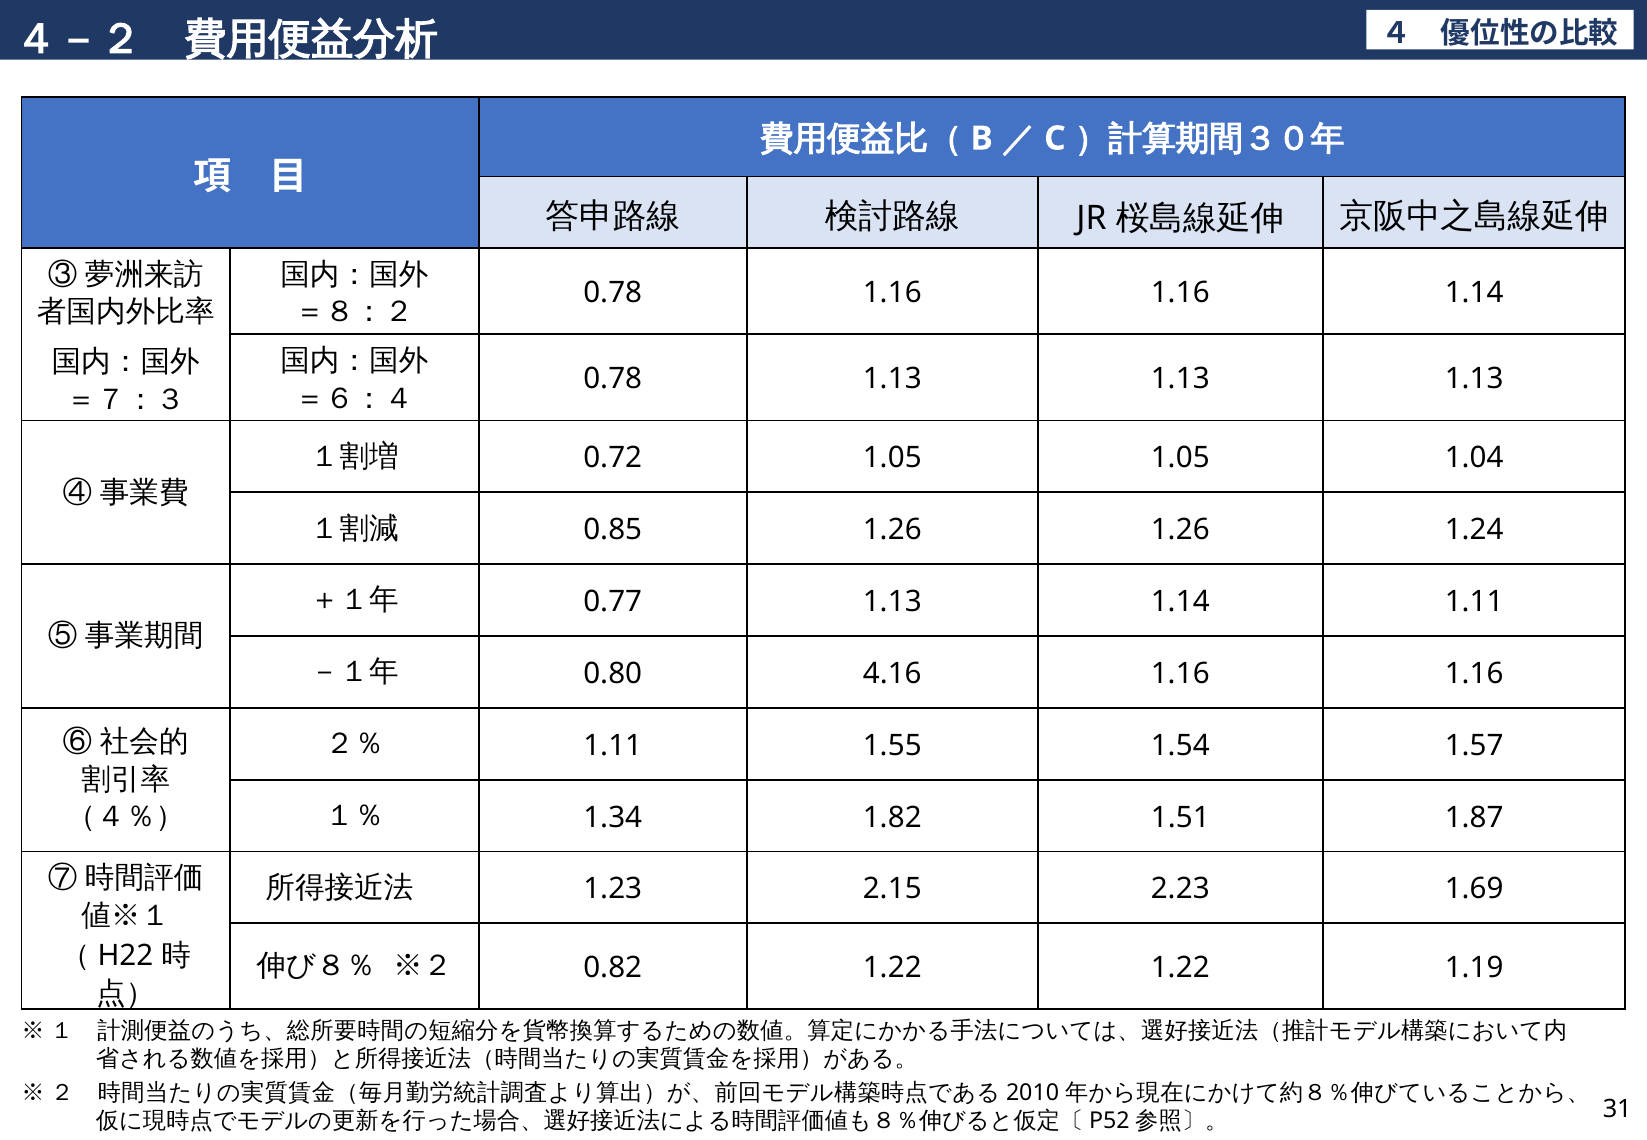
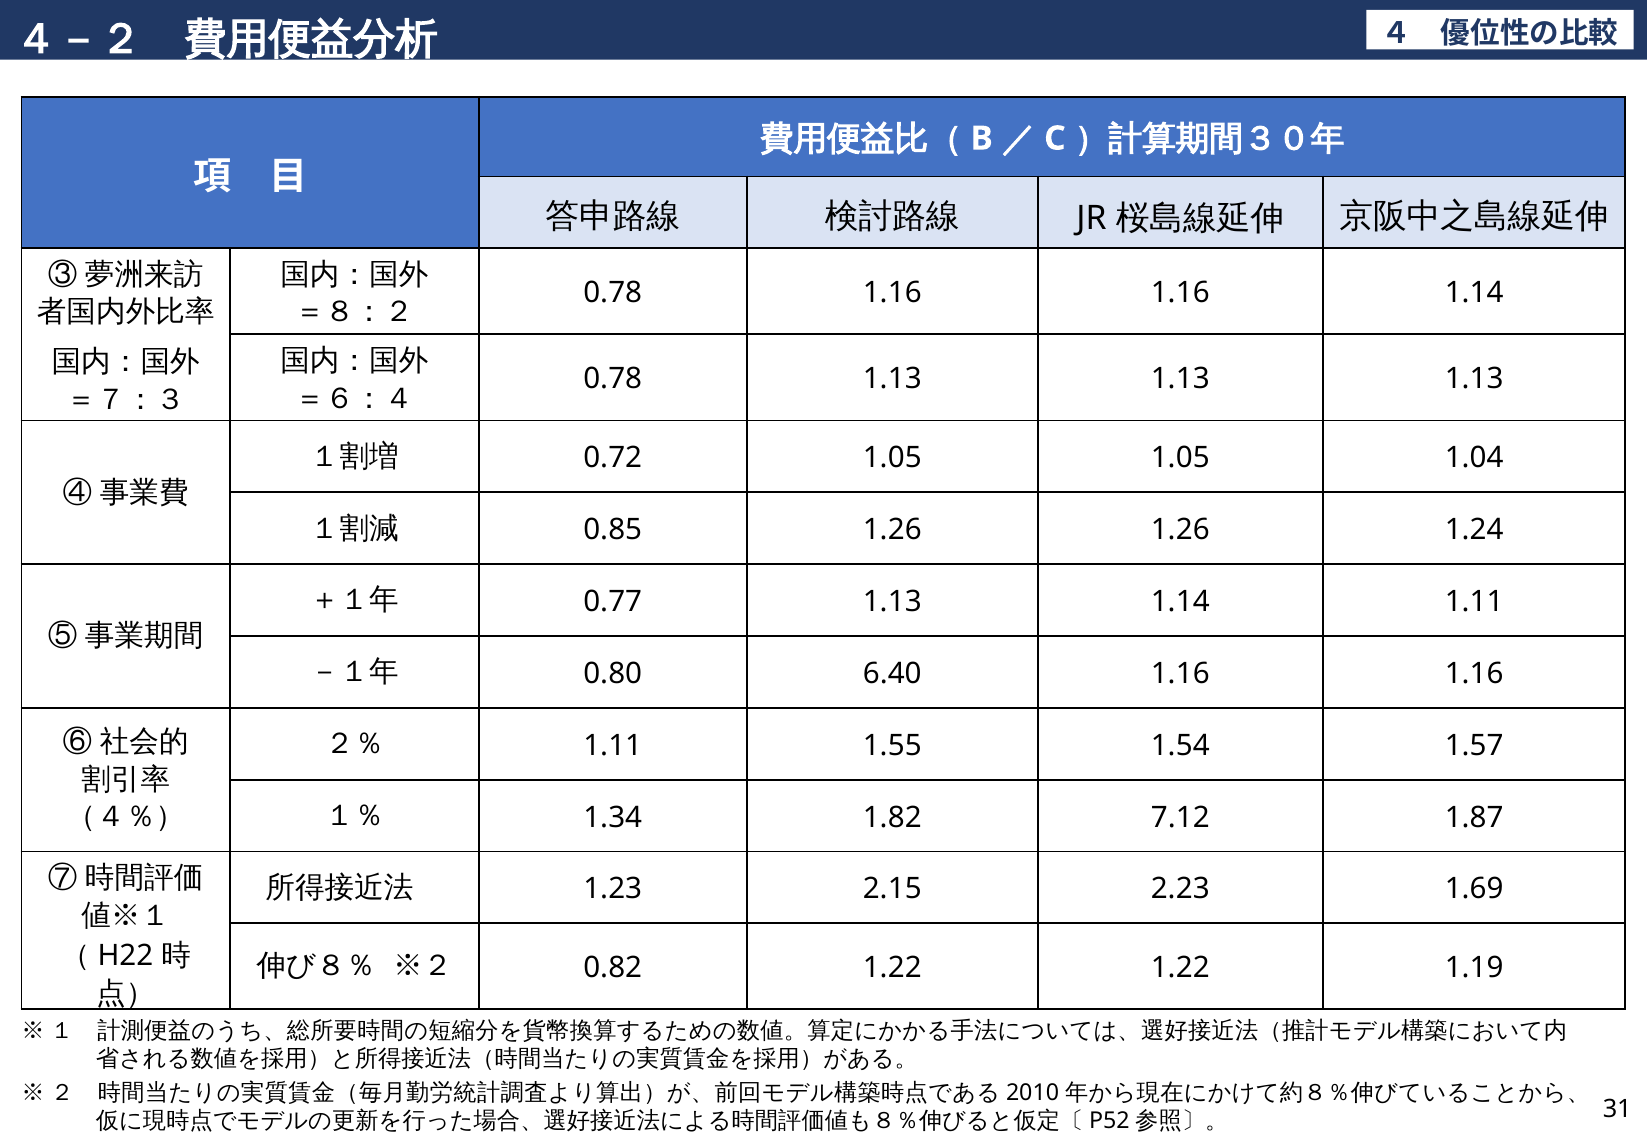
4.16: 4.16 -> 6.40 (892, 674)
1.51: 1.51 -> 7.12 (1180, 817)
